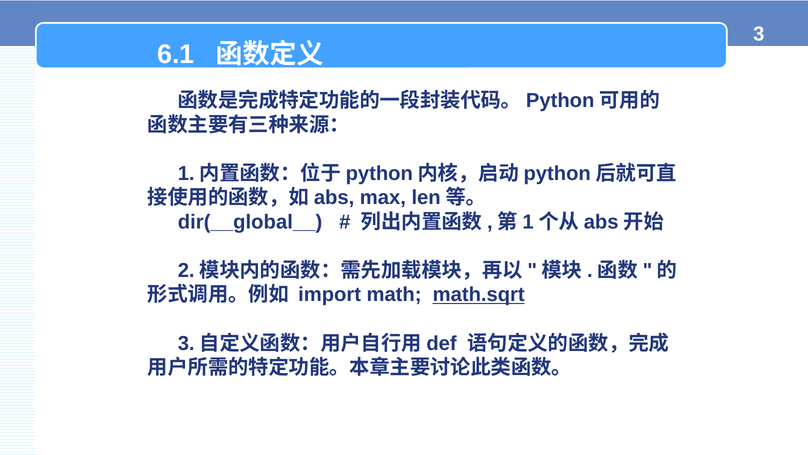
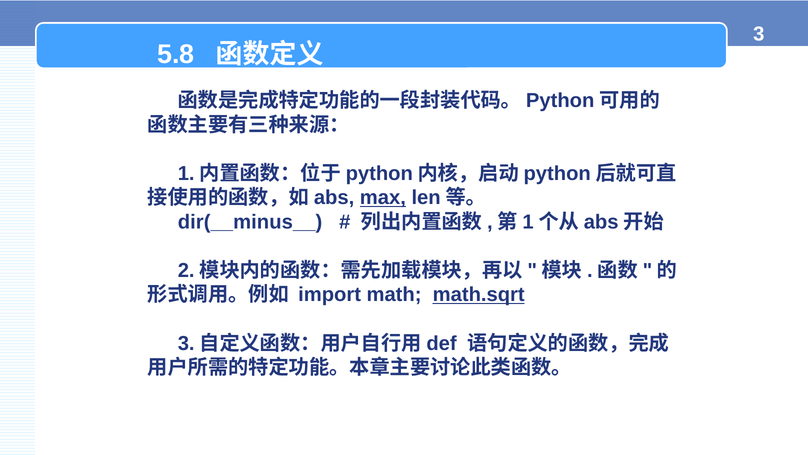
6.1: 6.1 -> 5.8 (176, 54)
max underline: none -> present (383, 198)
dir(__global__: dir(__global__ -> dir(__minus__ (250, 222)
